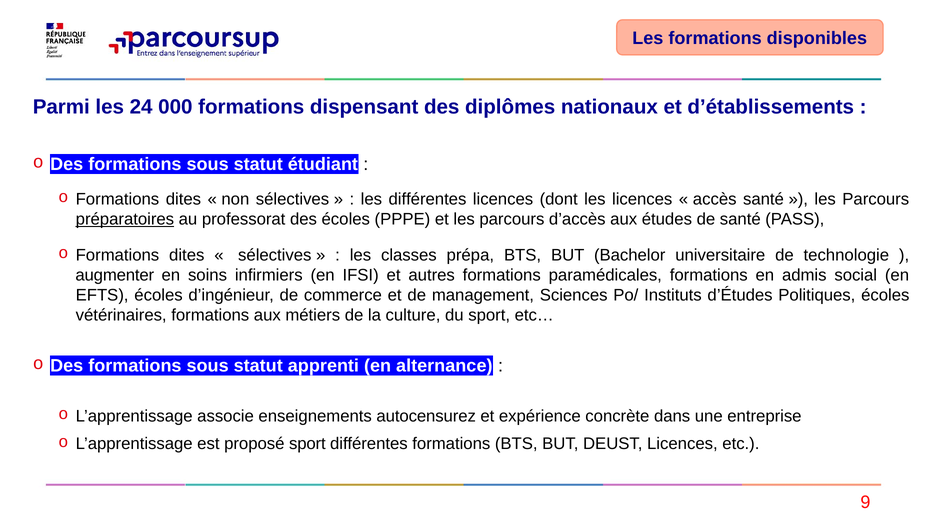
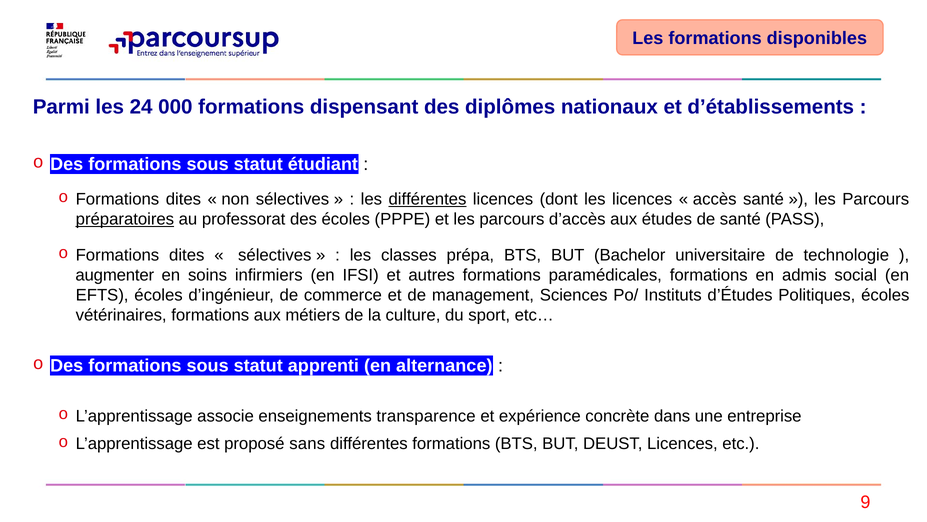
différentes underline: none -> present (427, 199)
autocensurez: autocensurez -> transparence (426, 416)
proposé sport: sport -> sans (307, 443)
